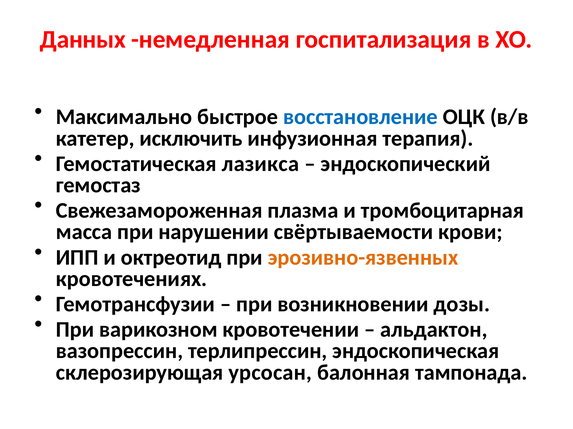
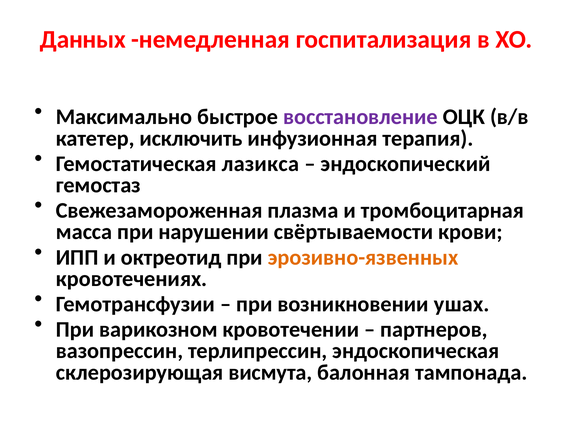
восстановление colour: blue -> purple (360, 117)
дозы: дозы -> ушах (462, 305)
альдактон: альдактон -> партнеров (434, 330)
урсосан: урсосан -> висмута (270, 373)
